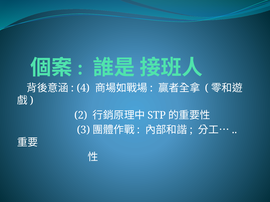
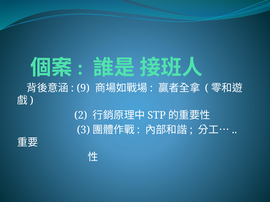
4: 4 -> 9 (83, 88)
